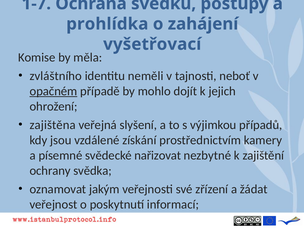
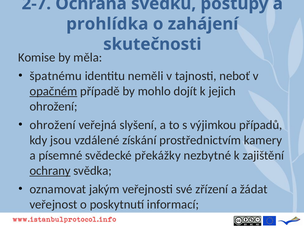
1-7: 1-7 -> 2-7 (36, 4)
vyšetřovací: vyšetřovací -> skutečnosti (152, 44)
zvláštního: zvláštního -> špatnému (56, 76)
zajištěna: zajištěna -> ohrožení (53, 125)
nařizovat: nařizovat -> překážky (158, 155)
ochrany underline: none -> present (50, 171)
